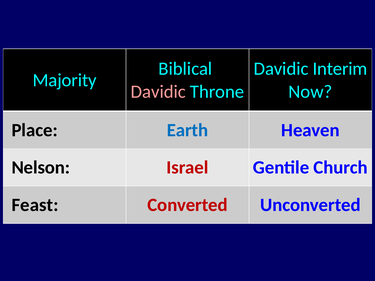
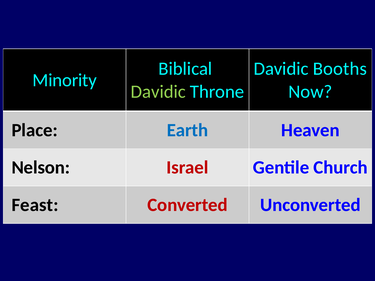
Interim: Interim -> Booths (340, 69)
Majority: Majority -> Minority (65, 80)
Davidic colour: pink -> light green (158, 92)
